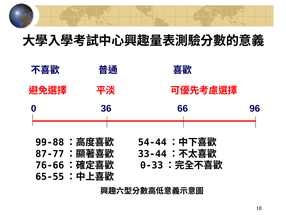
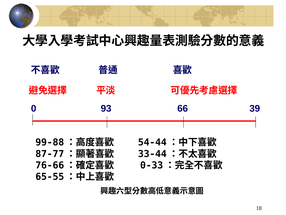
36: 36 -> 93 (106, 108)
96: 96 -> 39 (255, 108)
